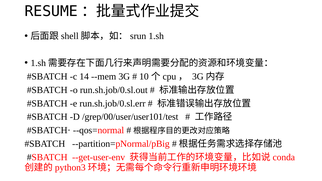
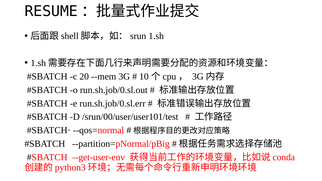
14: 14 -> 20 (84, 77)
/grep/00/user/user101/test: /grep/00/user/user101/test -> /srun/00/user/user101/test (130, 117)
